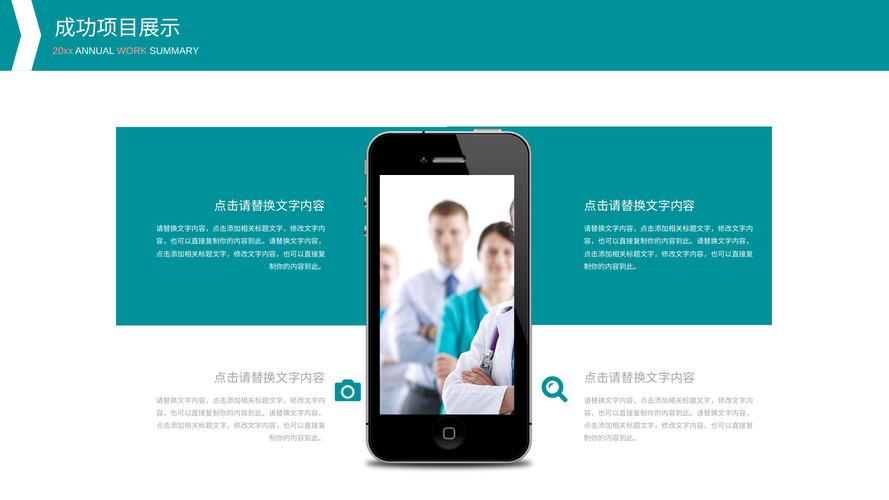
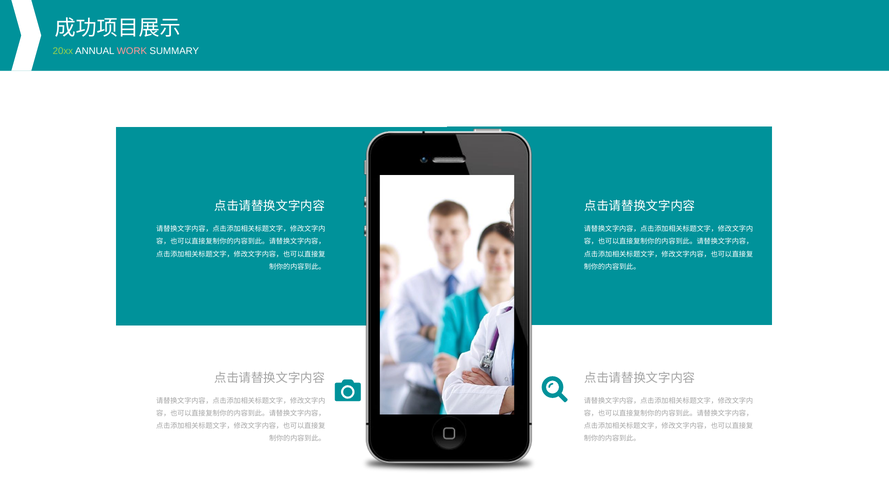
20xx colour: pink -> light green (63, 51)
